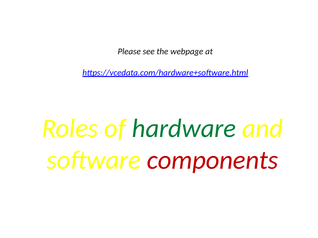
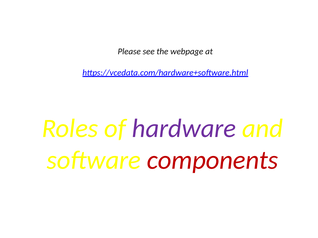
hardware colour: green -> purple (184, 129)
